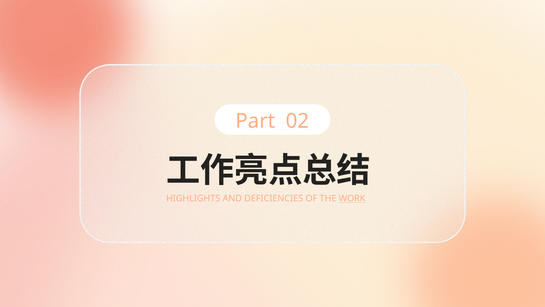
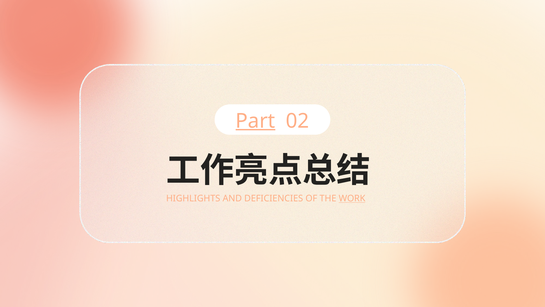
Part underline: none -> present (255, 121)
